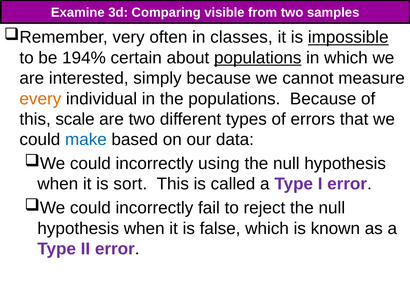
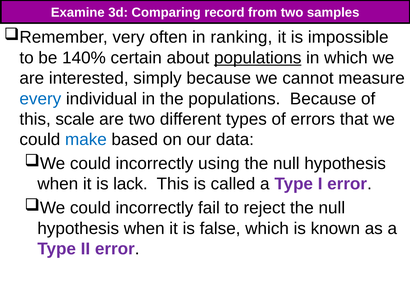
visible: visible -> record (224, 13)
classes: classes -> ranking (241, 37)
impossible underline: present -> none (348, 37)
194%: 194% -> 140% (84, 58)
every colour: orange -> blue (40, 99)
sort: sort -> lack (130, 184)
